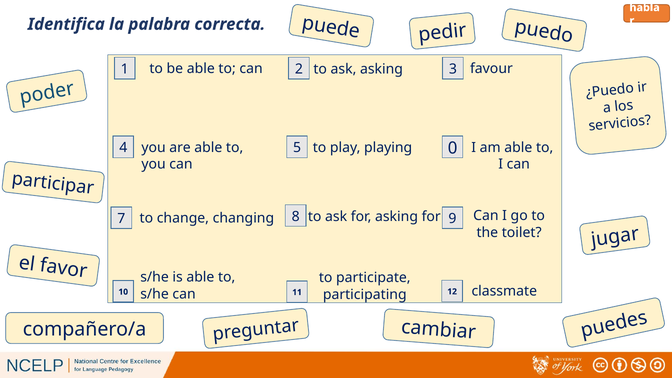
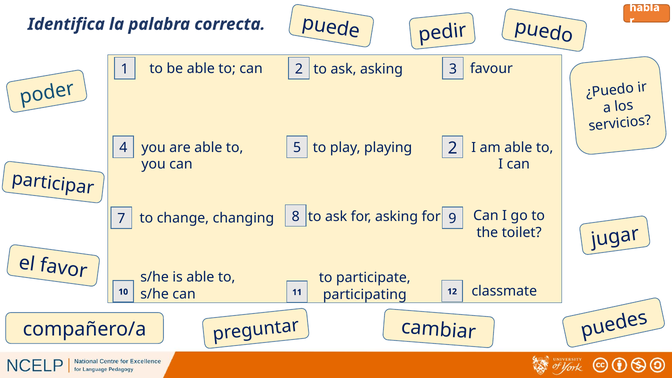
5 0: 0 -> 2 (453, 148)
